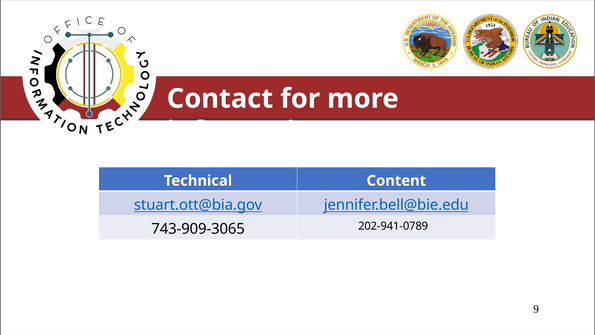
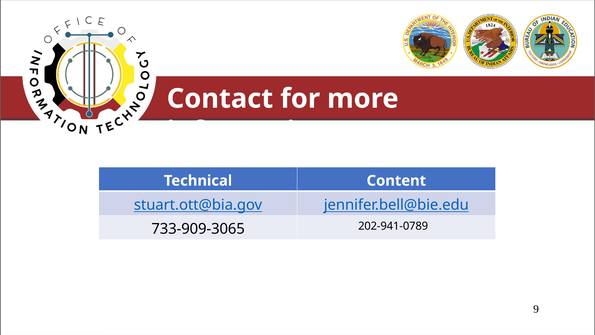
743-909-3065: 743-909-3065 -> 733-909-3065 (198, 229)
